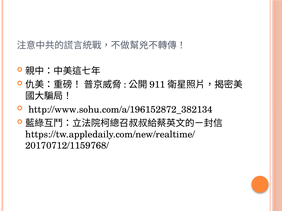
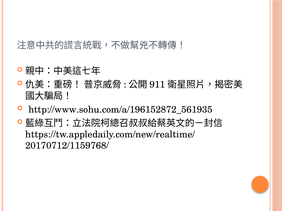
http://www.sohu.com/a/196152872_382134: http://www.sohu.com/a/196152872_382134 -> http://www.sohu.com/a/196152872_561935 (120, 110)
